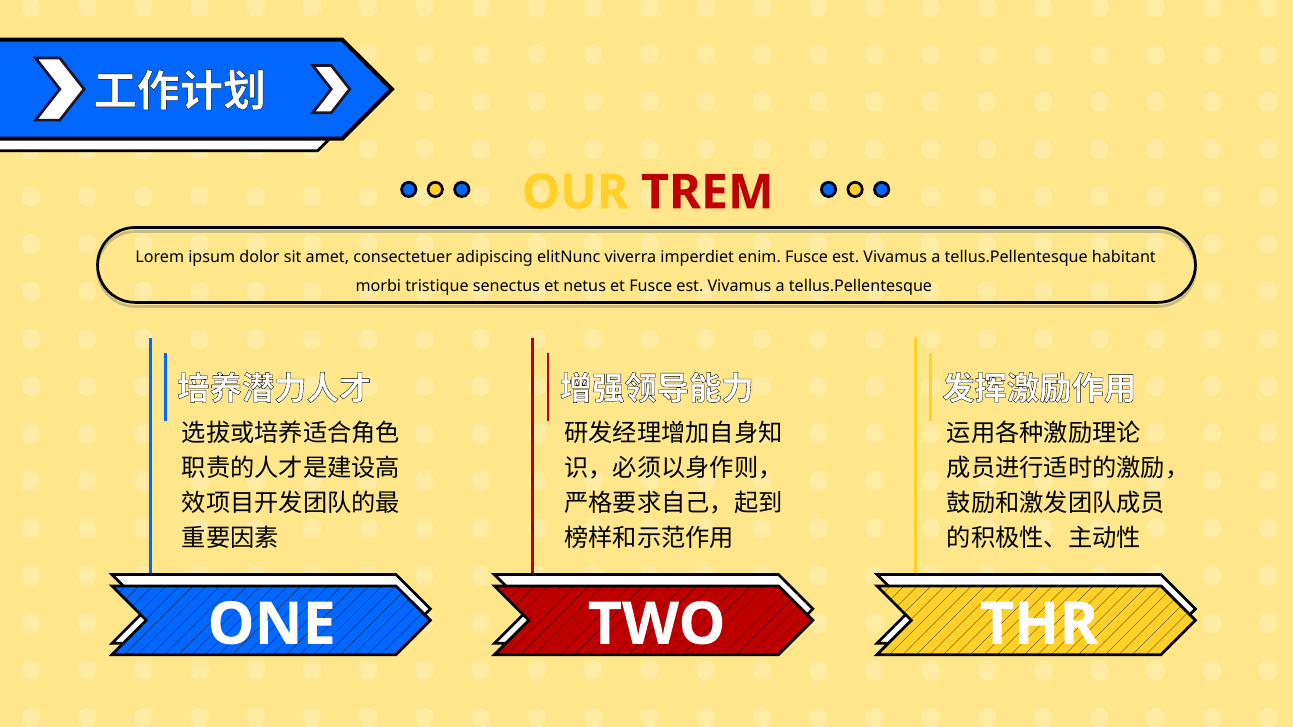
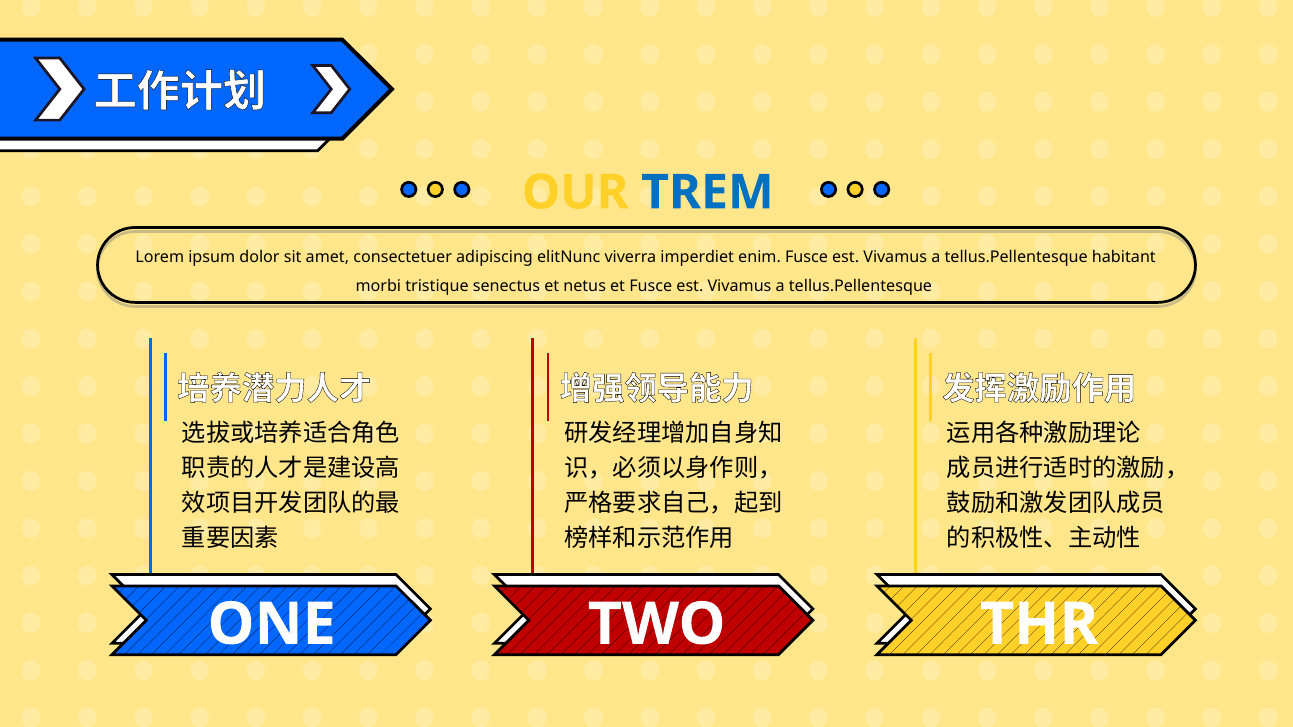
TREM colour: red -> blue (707, 192)
